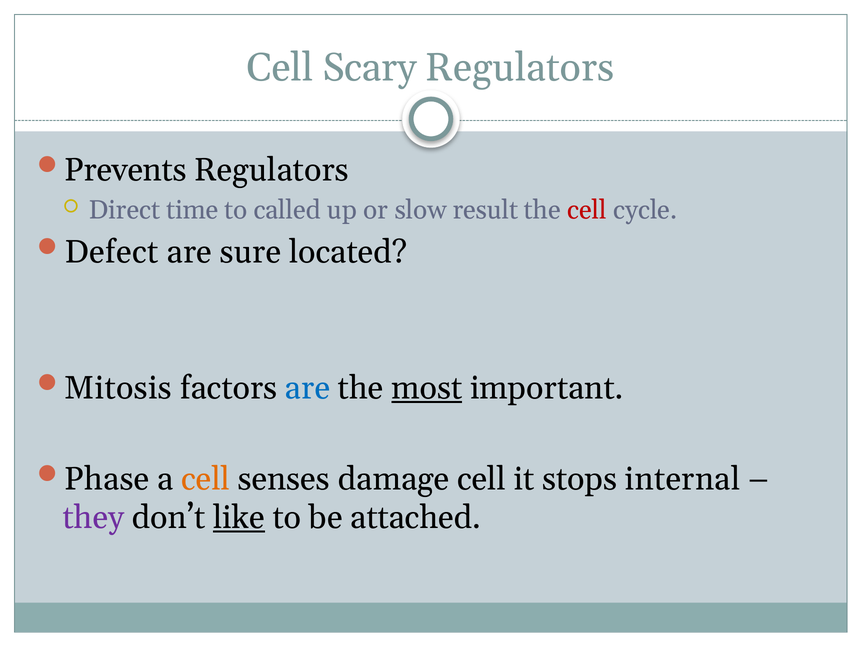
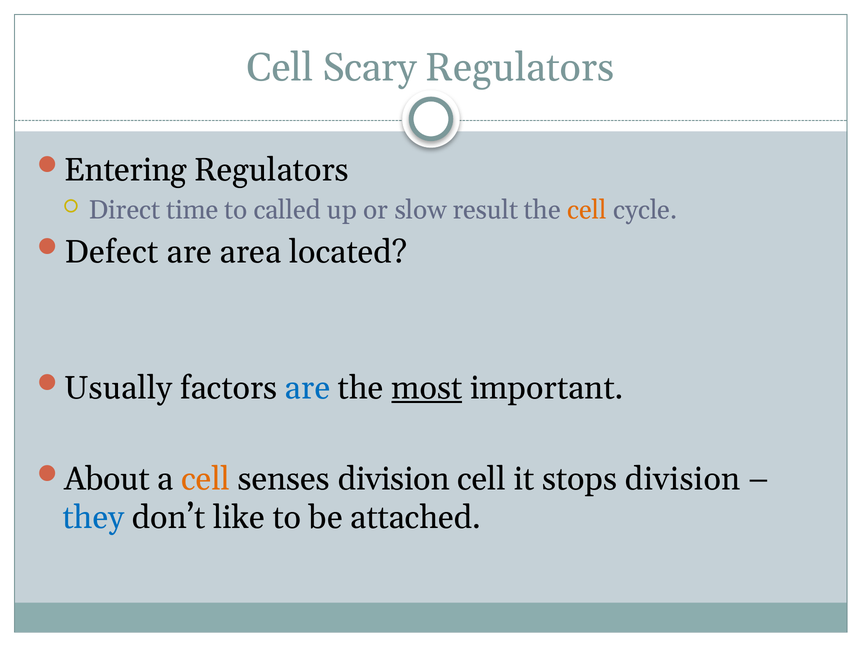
Prevents: Prevents -> Entering (125, 170)
cell colour: red -> orange (587, 210)
sure: sure -> area (251, 252)
Mitosis: Mitosis -> Usually (118, 388)
Phase: Phase -> About (107, 479)
senses damage: damage -> division (394, 479)
stops internal: internal -> division (683, 479)
they colour: purple -> blue (94, 517)
like underline: present -> none (239, 517)
